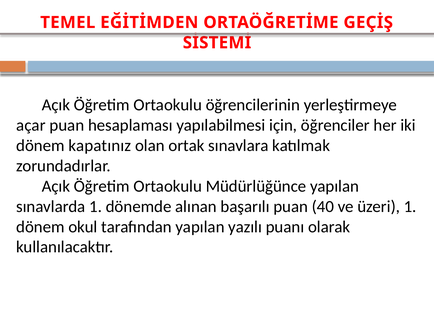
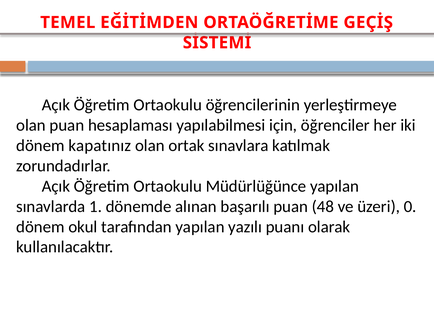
açar: açar -> olan (31, 125)
40: 40 -> 48 (323, 206)
üzeri 1: 1 -> 0 (410, 206)
